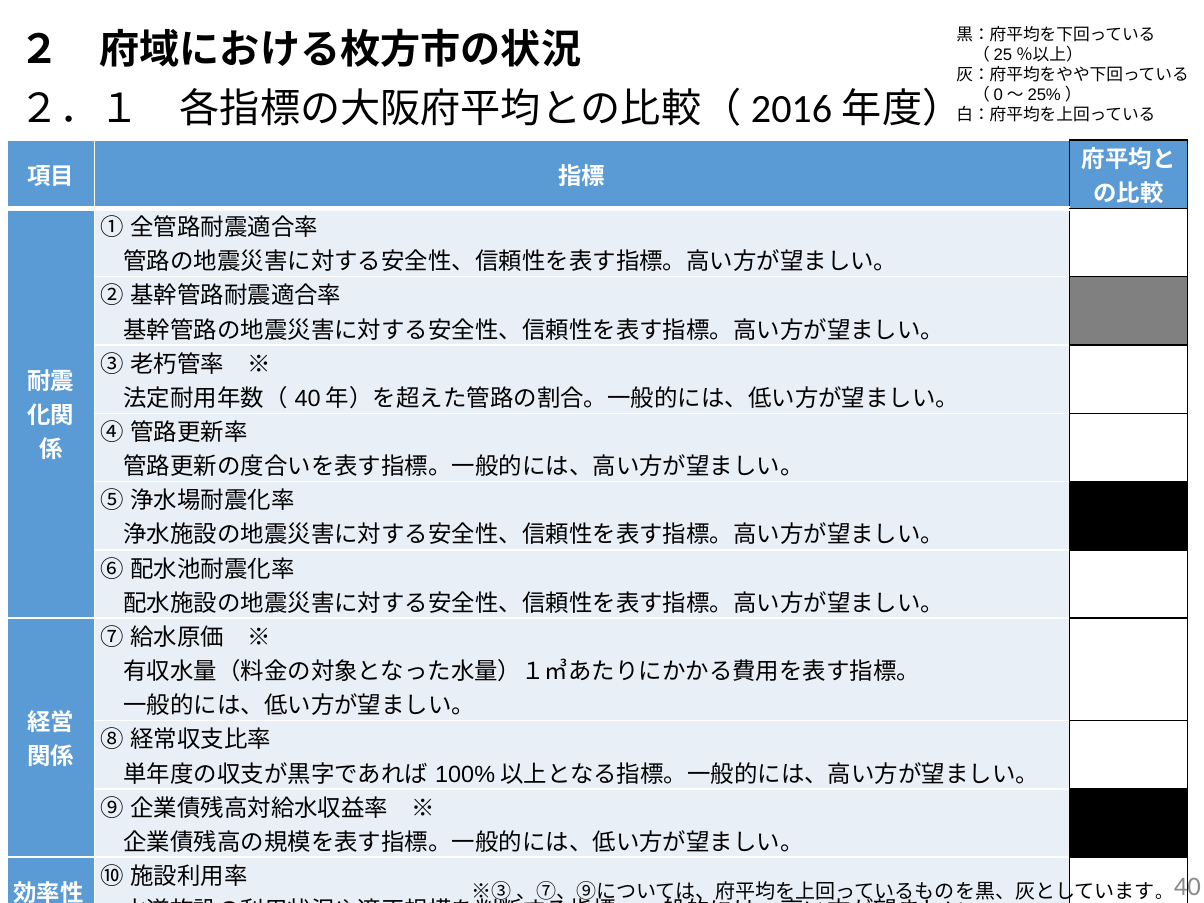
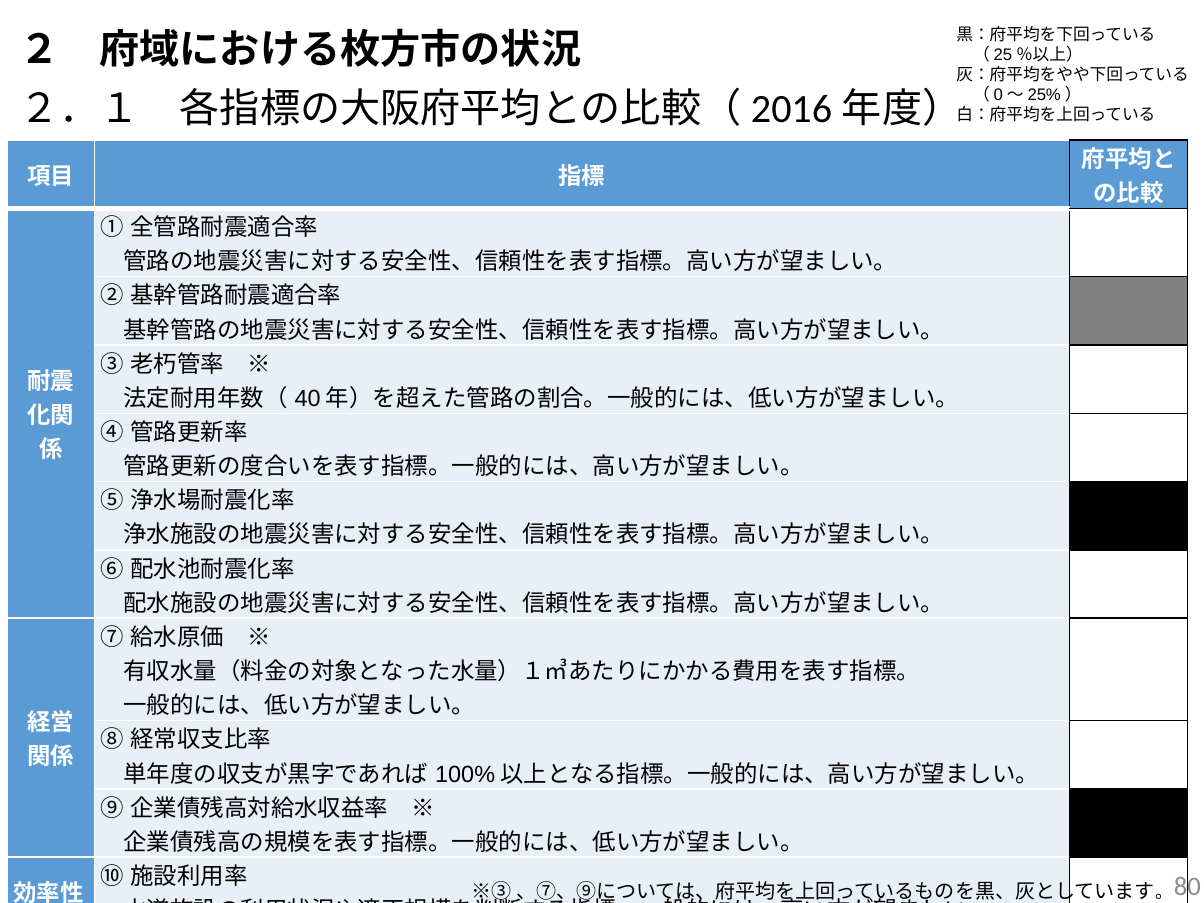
40: 40 -> 80 (1187, 886)
